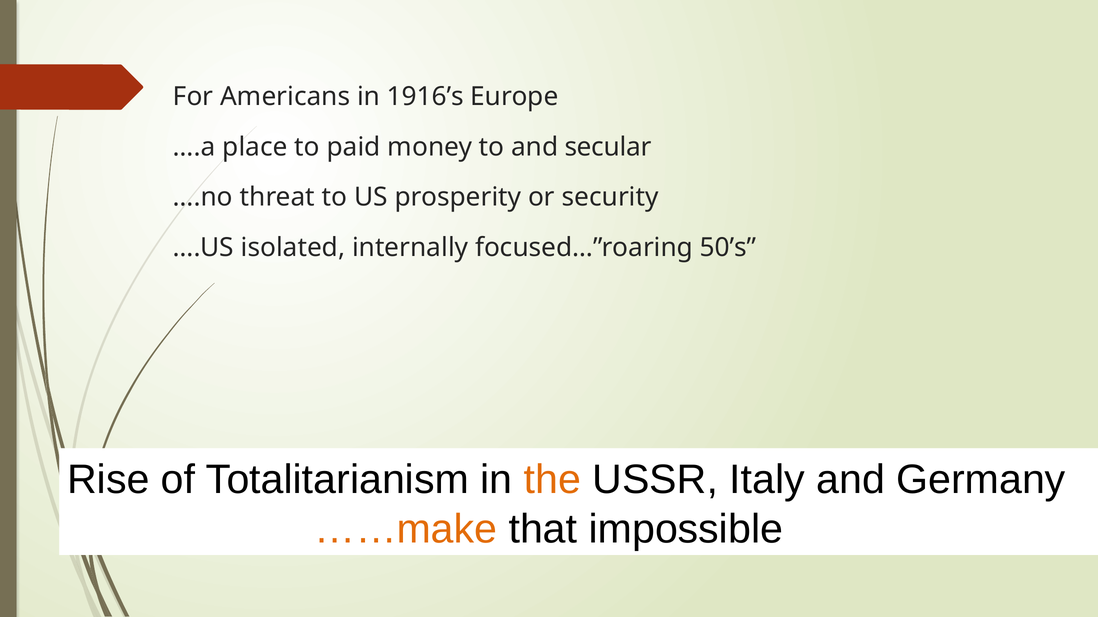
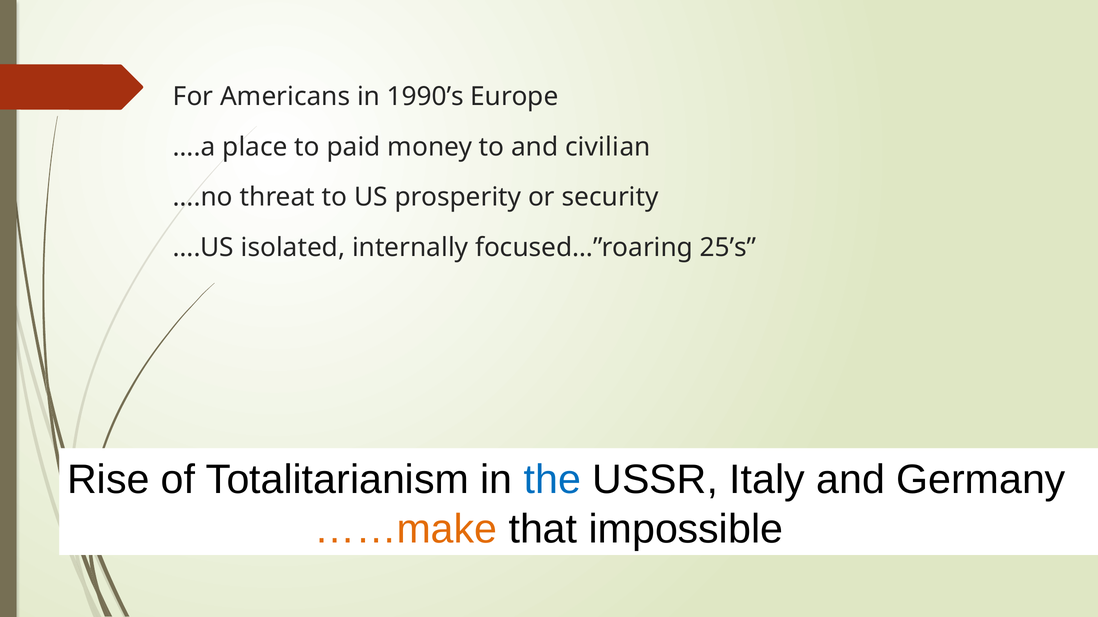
1916’s: 1916’s -> 1990’s (425, 97)
secular: secular -> civilian (608, 147)
50’s: 50’s -> 25’s (728, 248)
the colour: orange -> blue (552, 480)
